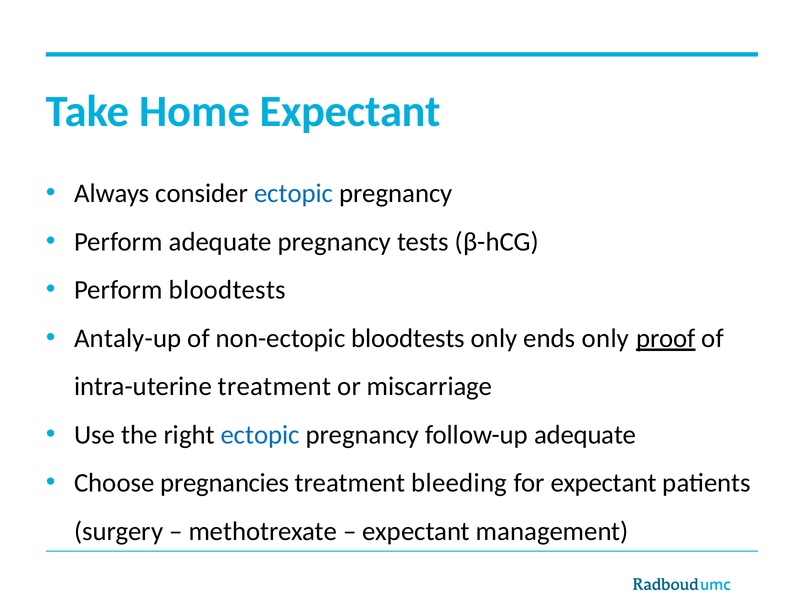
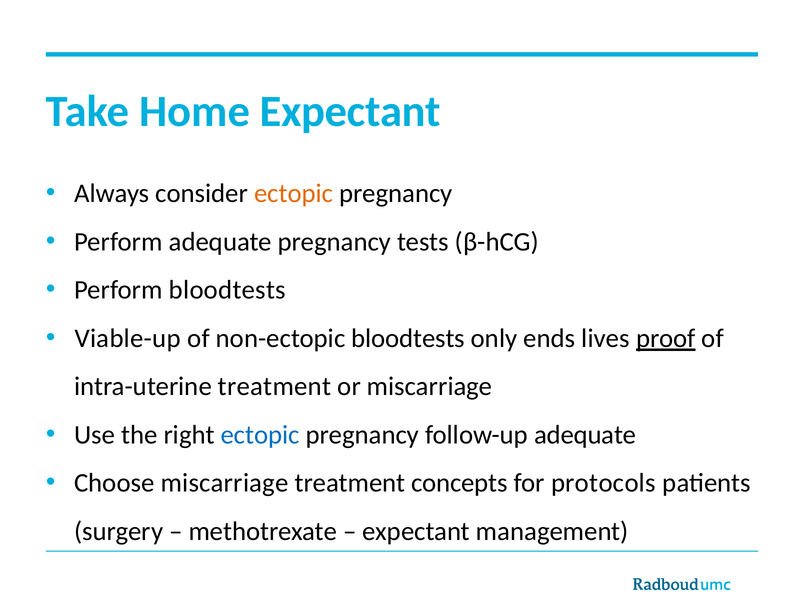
ectopic colour: blue -> orange (294, 194)
Antaly-up: Antaly-up -> Viable-up (128, 338)
ends only: only -> lives (606, 338)
Choose pregnancies: pregnancies -> miscarriage (225, 483)
bleeding: bleeding -> concepts (459, 483)
for expectant: expectant -> protocols (603, 483)
